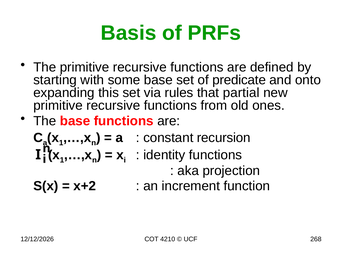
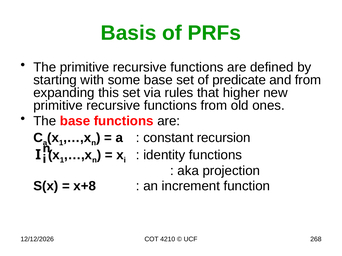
and onto: onto -> from (308, 80)
partial: partial -> higher (241, 93)
x+2: x+2 -> x+8 (85, 186)
